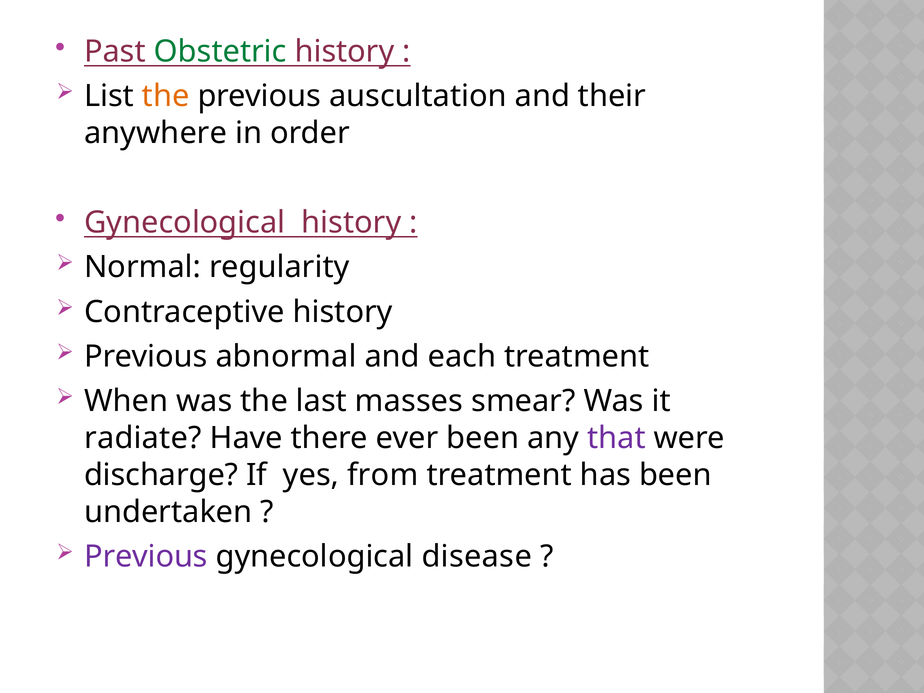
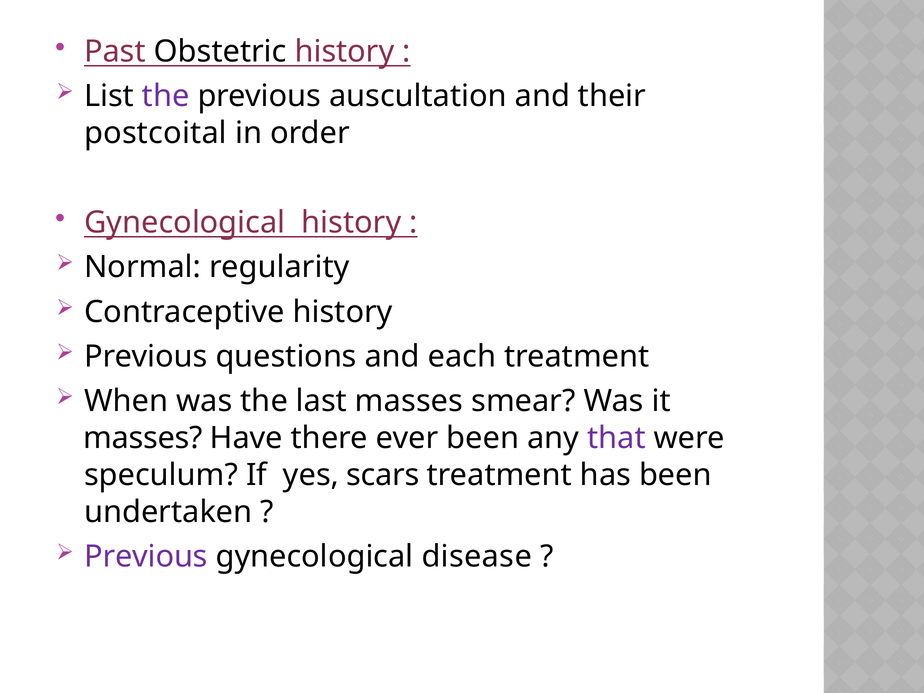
Obstetric colour: green -> black (220, 52)
the colour: orange -> purple (166, 96)
anywhere: anywhere -> postcoital (156, 133)
abnormal: abnormal -> questions (286, 357)
radiate: radiate -> masses (143, 438)
discharge: discharge -> speculum (161, 475)
from: from -> scars (383, 475)
